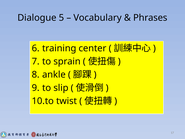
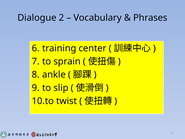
5: 5 -> 2 (61, 18)
